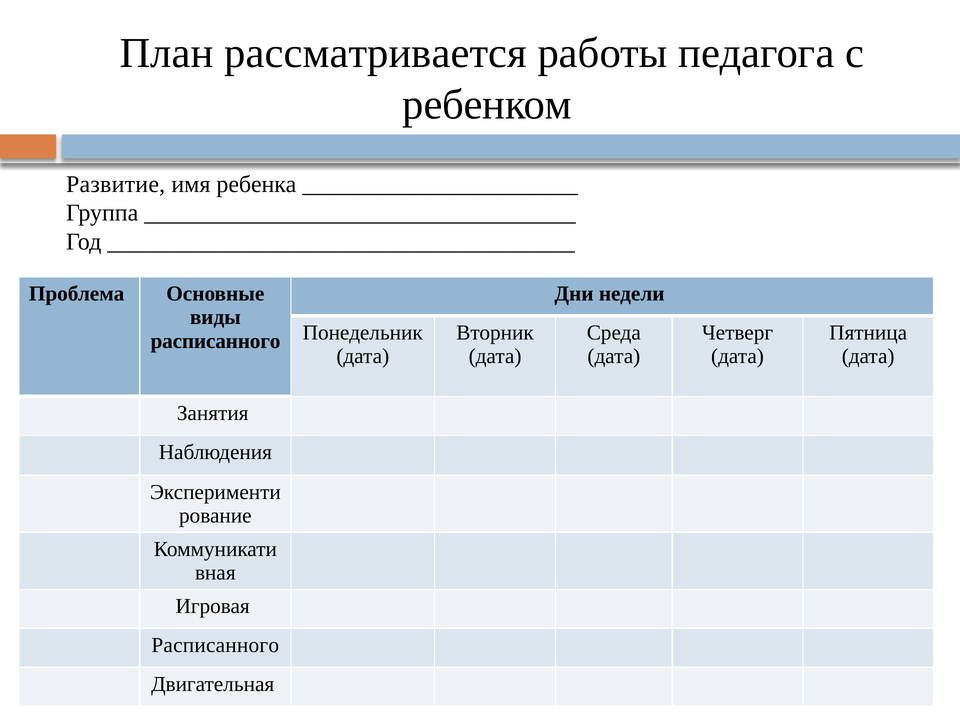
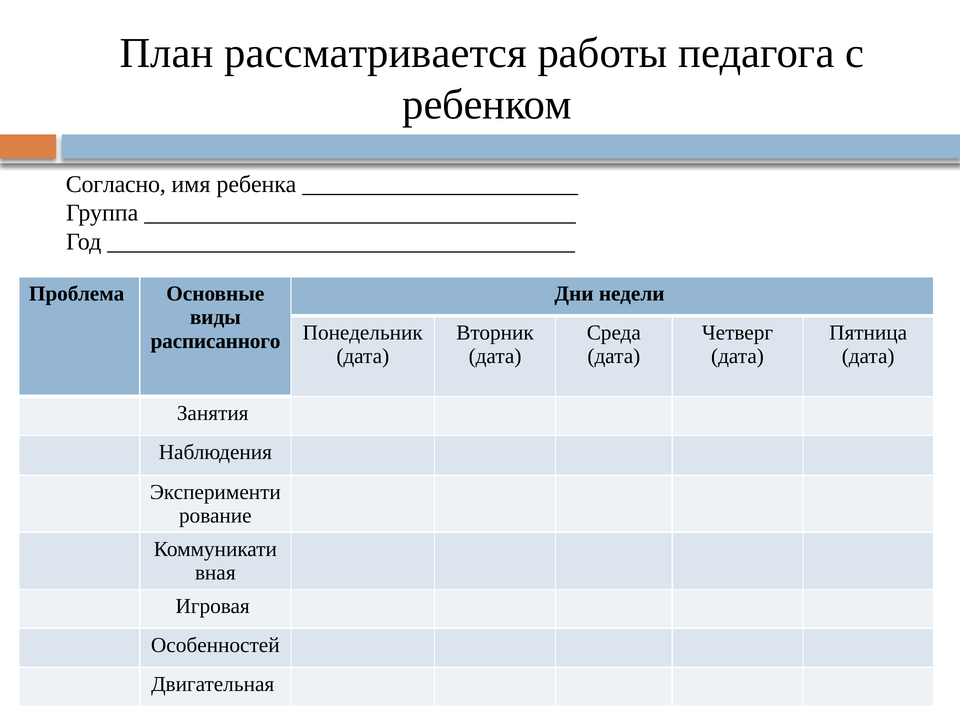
Развитие: Развитие -> Согласно (116, 184)
Расписанного: Расписанного -> Особенностей (215, 645)
